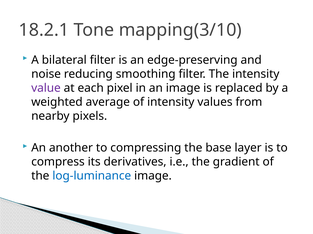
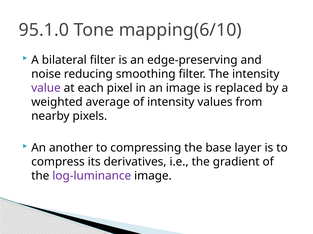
18.2.1: 18.2.1 -> 95.1.0 (44, 30)
mapping(3/10: mapping(3/10 -> mapping(6/10 (180, 30)
log-luminance colour: blue -> purple (92, 176)
